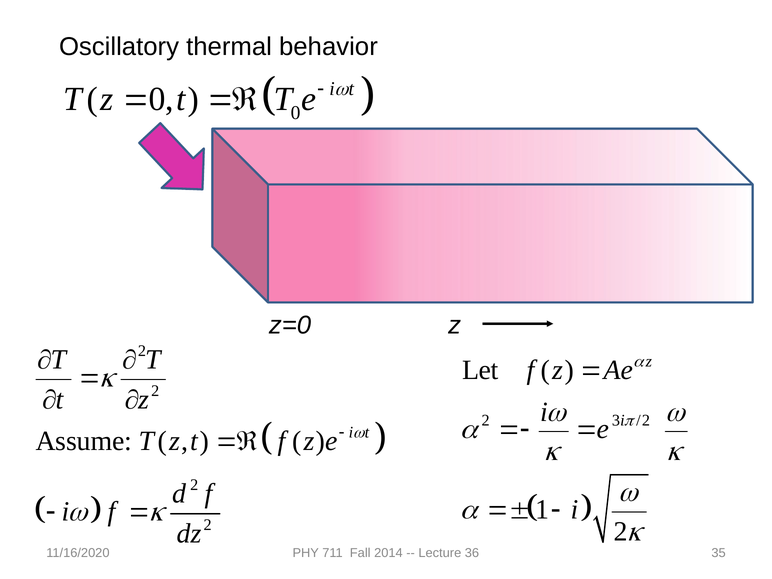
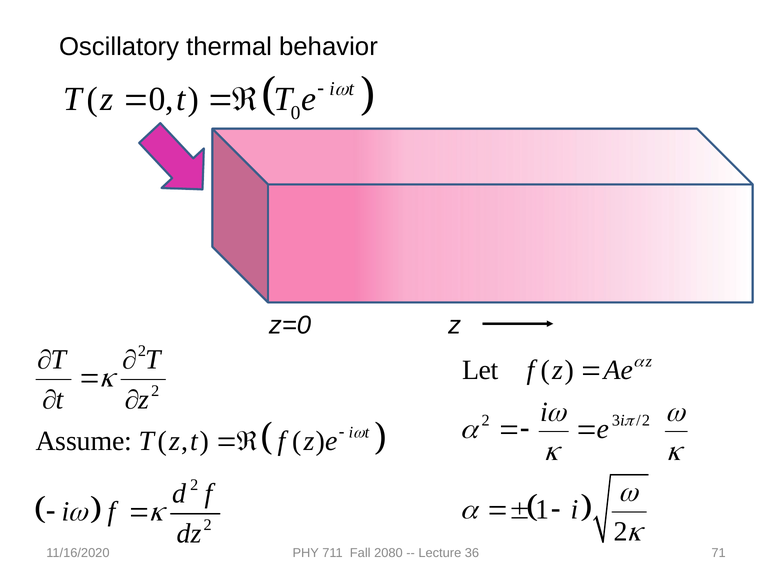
2014: 2014 -> 2080 (388, 553)
35: 35 -> 71 (719, 553)
